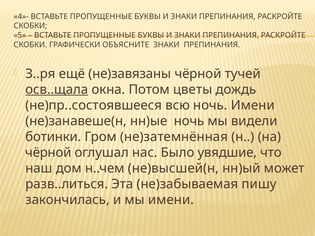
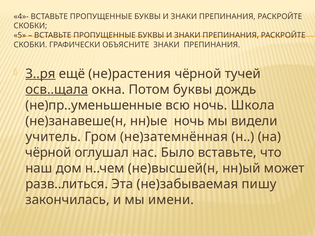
З..ря underline: none -> present (40, 74)
не)завязаны: не)завязаны -> не)растения (130, 74)
Потом цветы: цветы -> буквы (193, 90)
не)пр..состоявшееся: не)пр..состоявшееся -> не)пр..уменьшенные (94, 105)
ночь Имени: Имени -> Школа (253, 105)
ботинки: ботинки -> учитель (53, 137)
Было увядшие: увядшие -> вставьте (227, 153)
